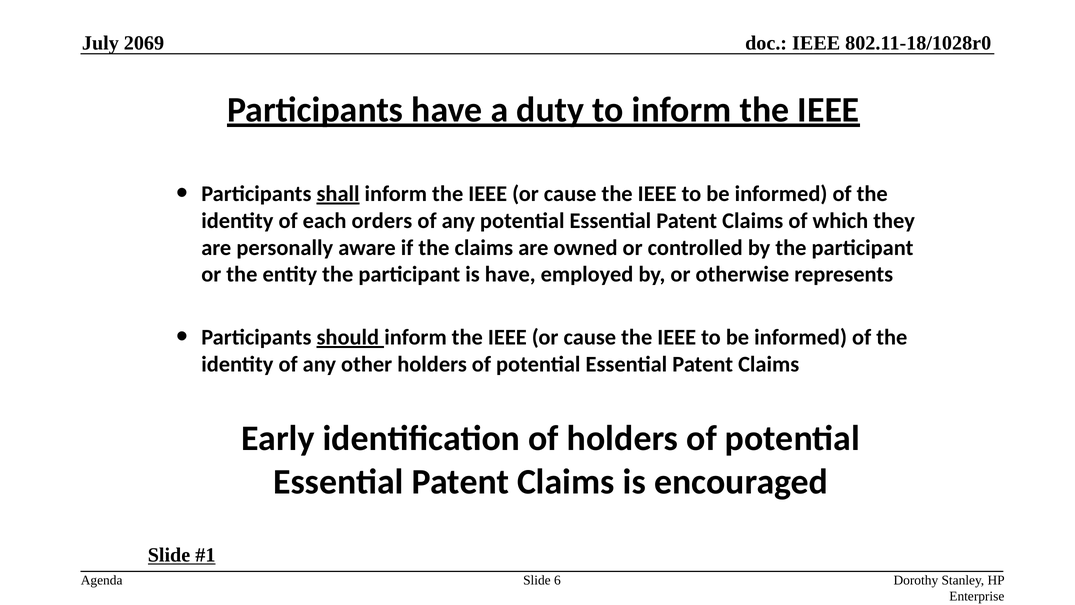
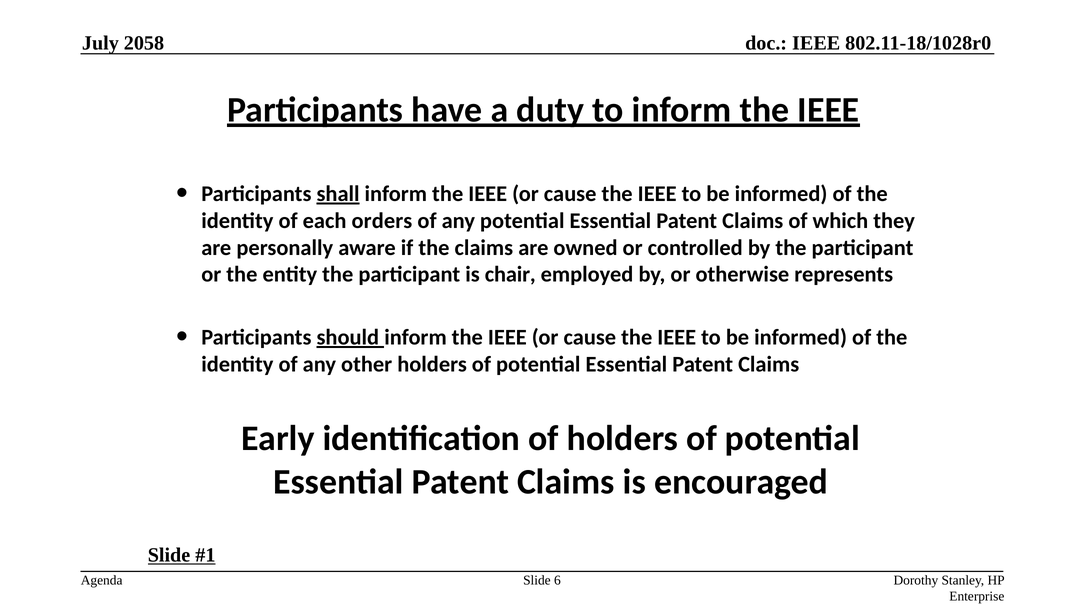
2069: 2069 -> 2058 (144, 43)
is have: have -> chair (510, 274)
